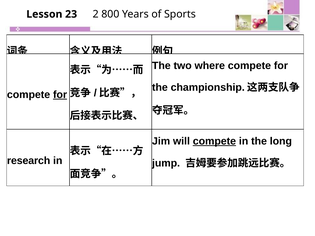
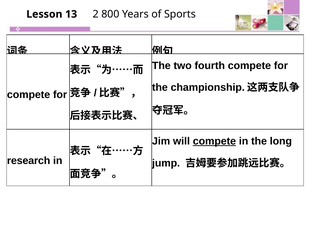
23: 23 -> 13 (71, 14)
where: where -> fourth (210, 66)
for underline: present -> none (60, 95)
